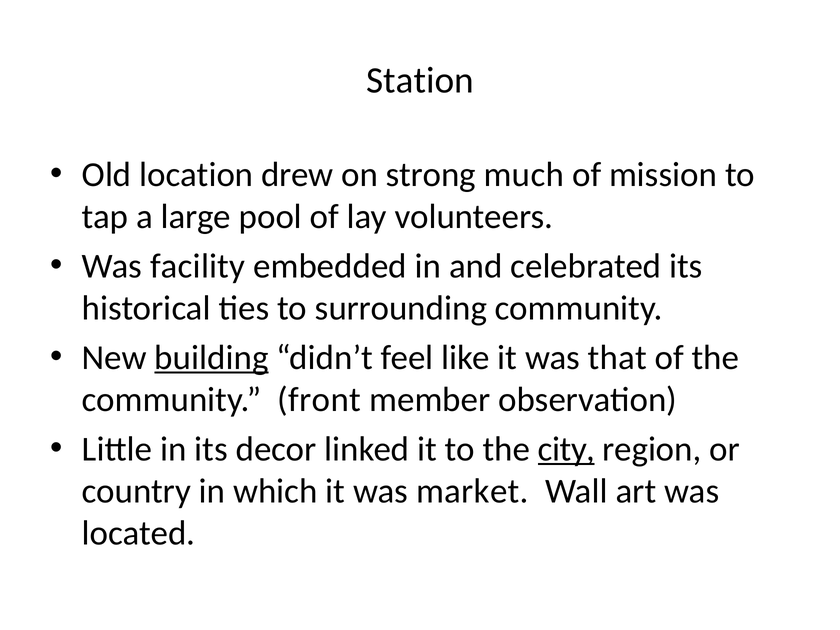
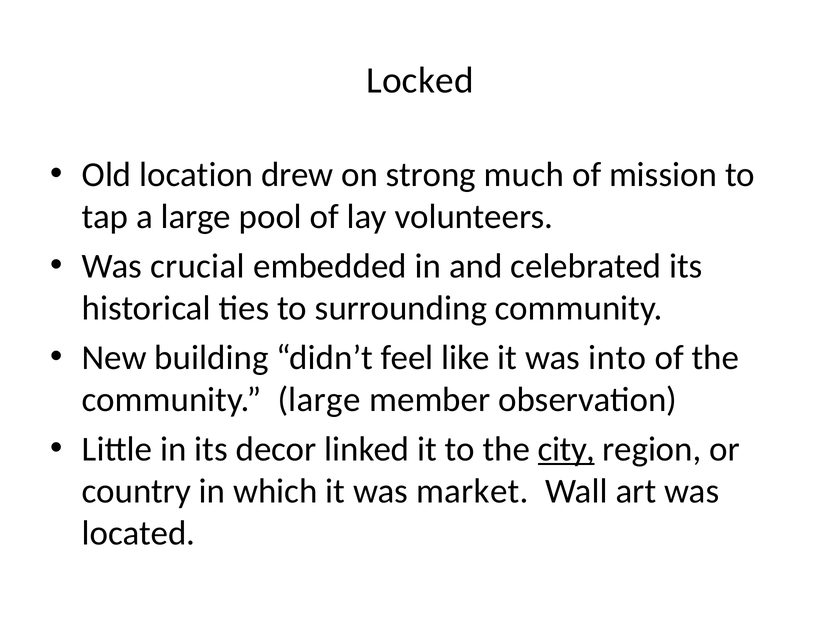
Station: Station -> Locked (420, 80)
facility: facility -> crucial (198, 266)
building underline: present -> none (211, 358)
that: that -> into (617, 358)
community front: front -> large (319, 400)
